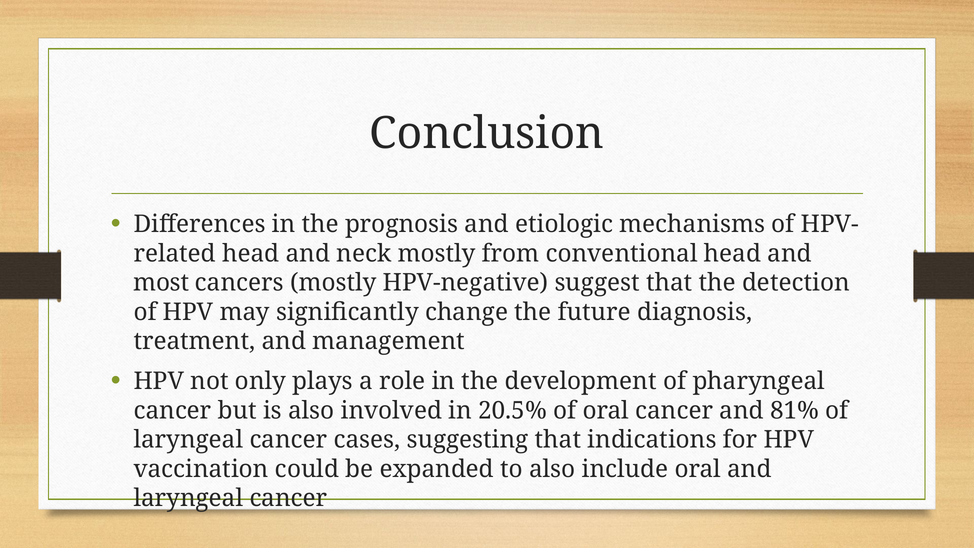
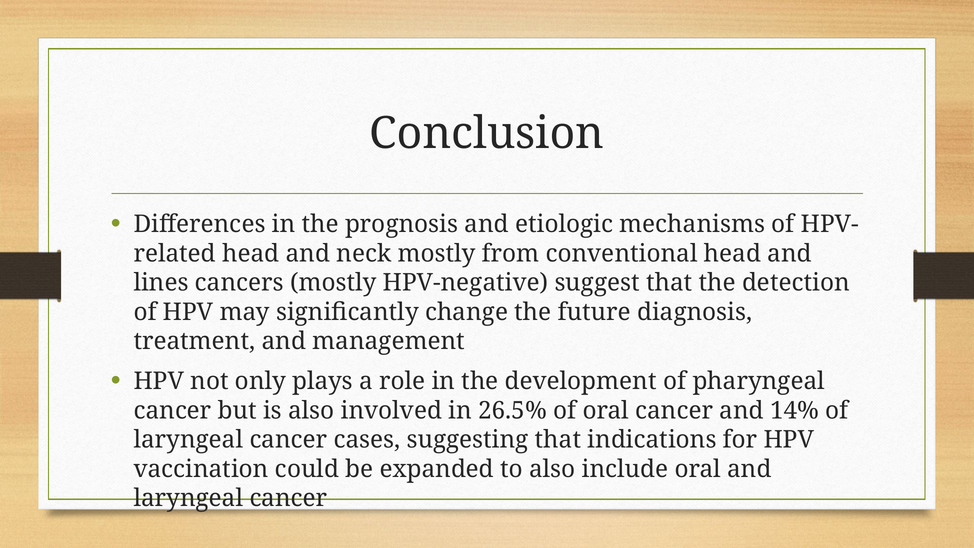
most: most -> lines (161, 283)
20.5%: 20.5% -> 26.5% (513, 411)
81%: 81% -> 14% (795, 411)
